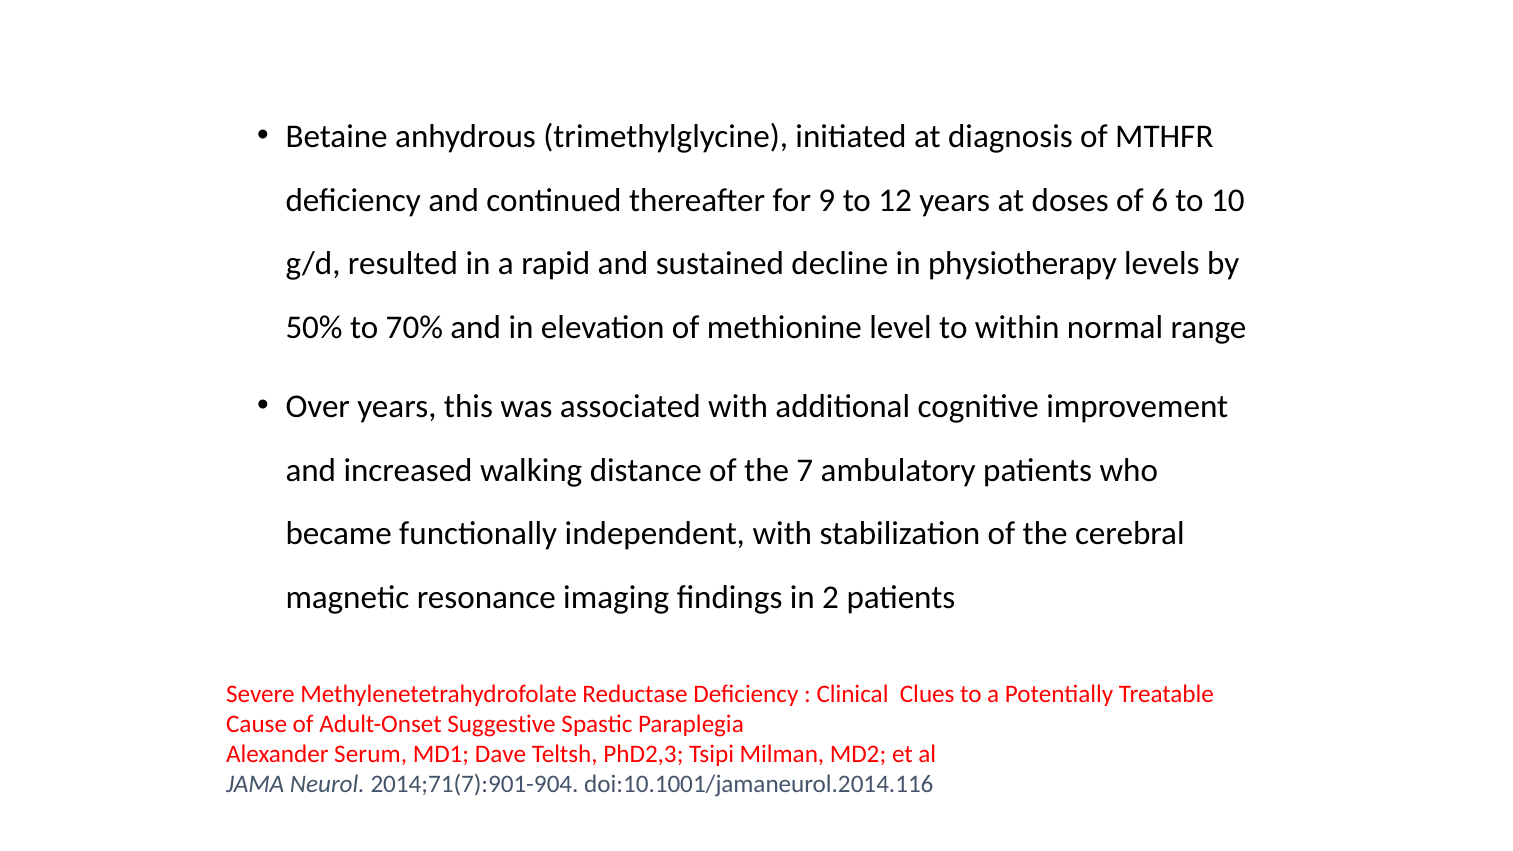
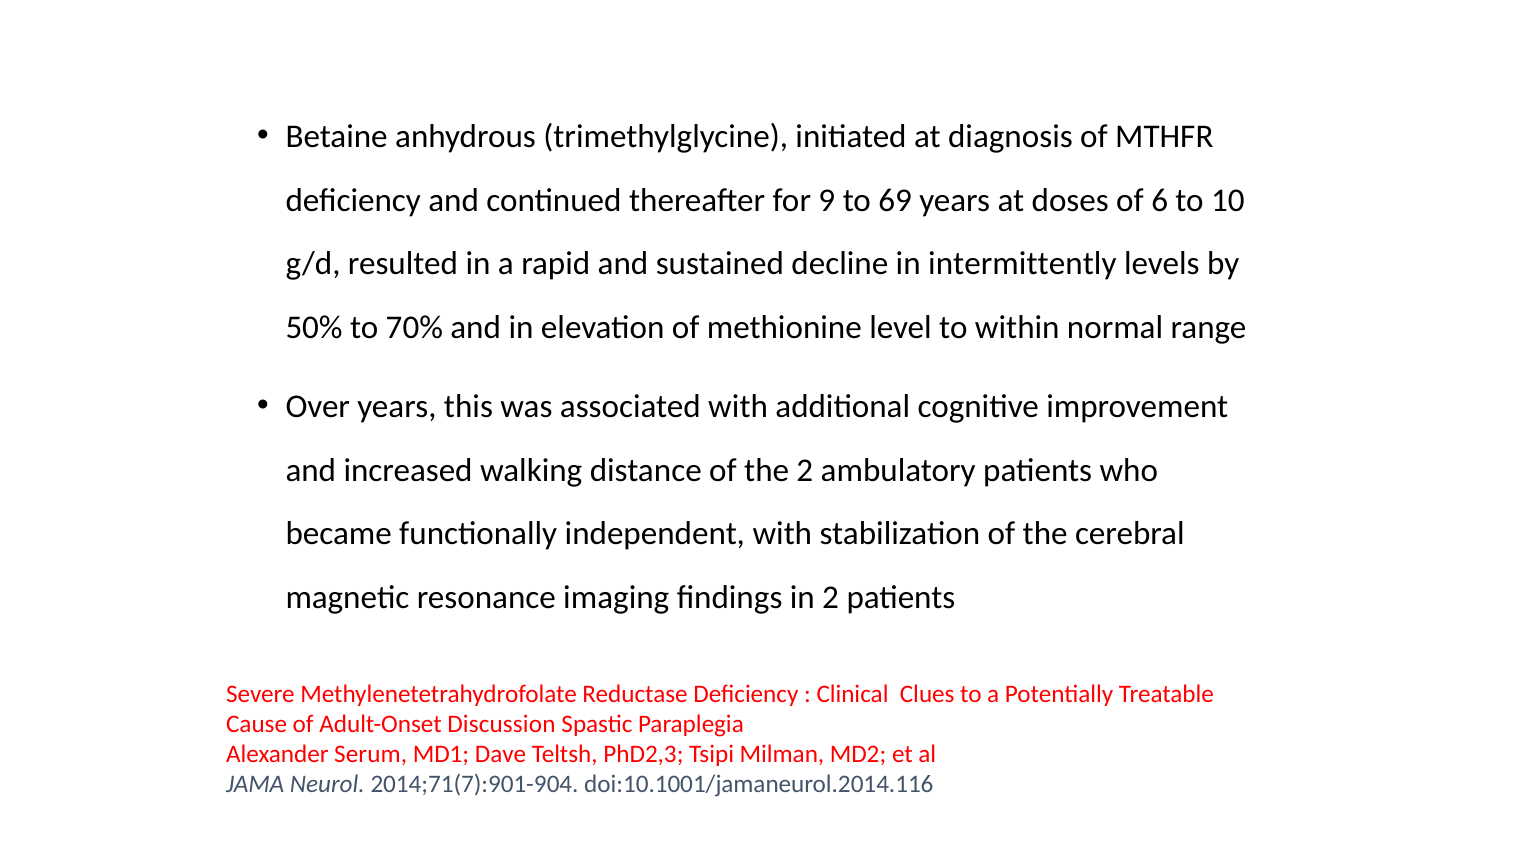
12: 12 -> 69 (895, 200)
physiotherapy: physiotherapy -> intermittently (1022, 264)
the 7: 7 -> 2 (805, 470)
Suggestive: Suggestive -> Discussion (501, 724)
